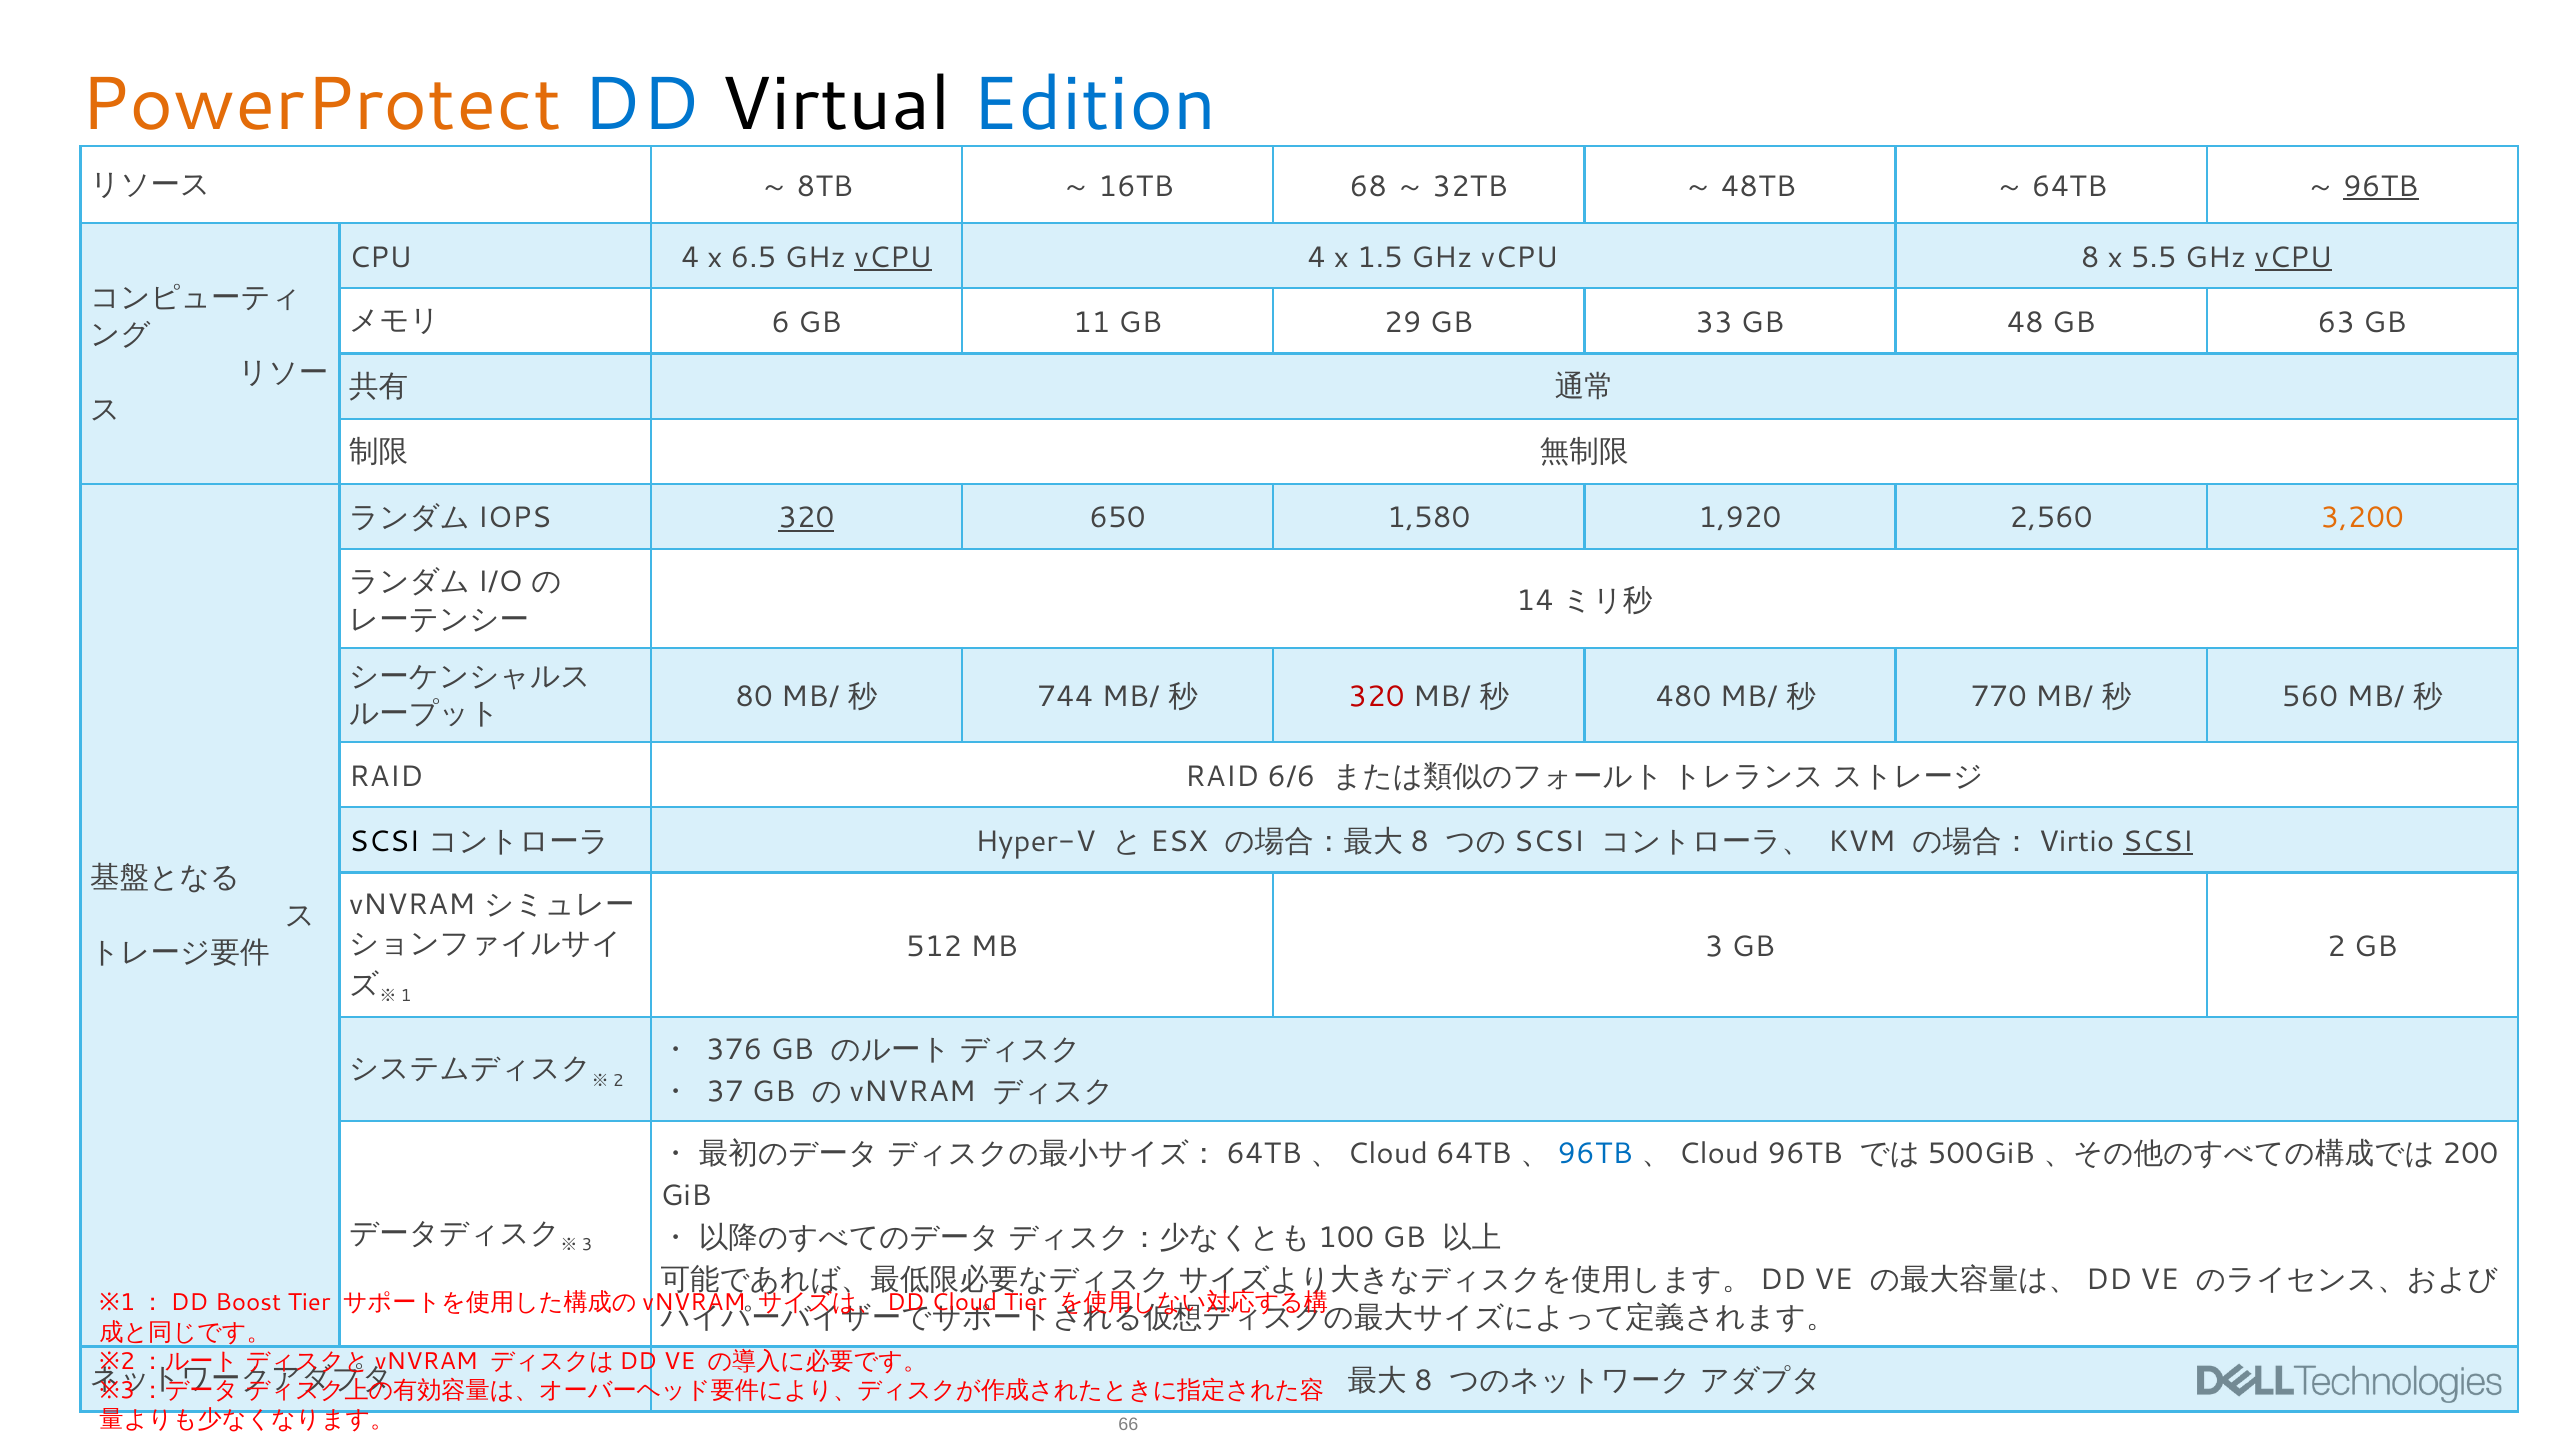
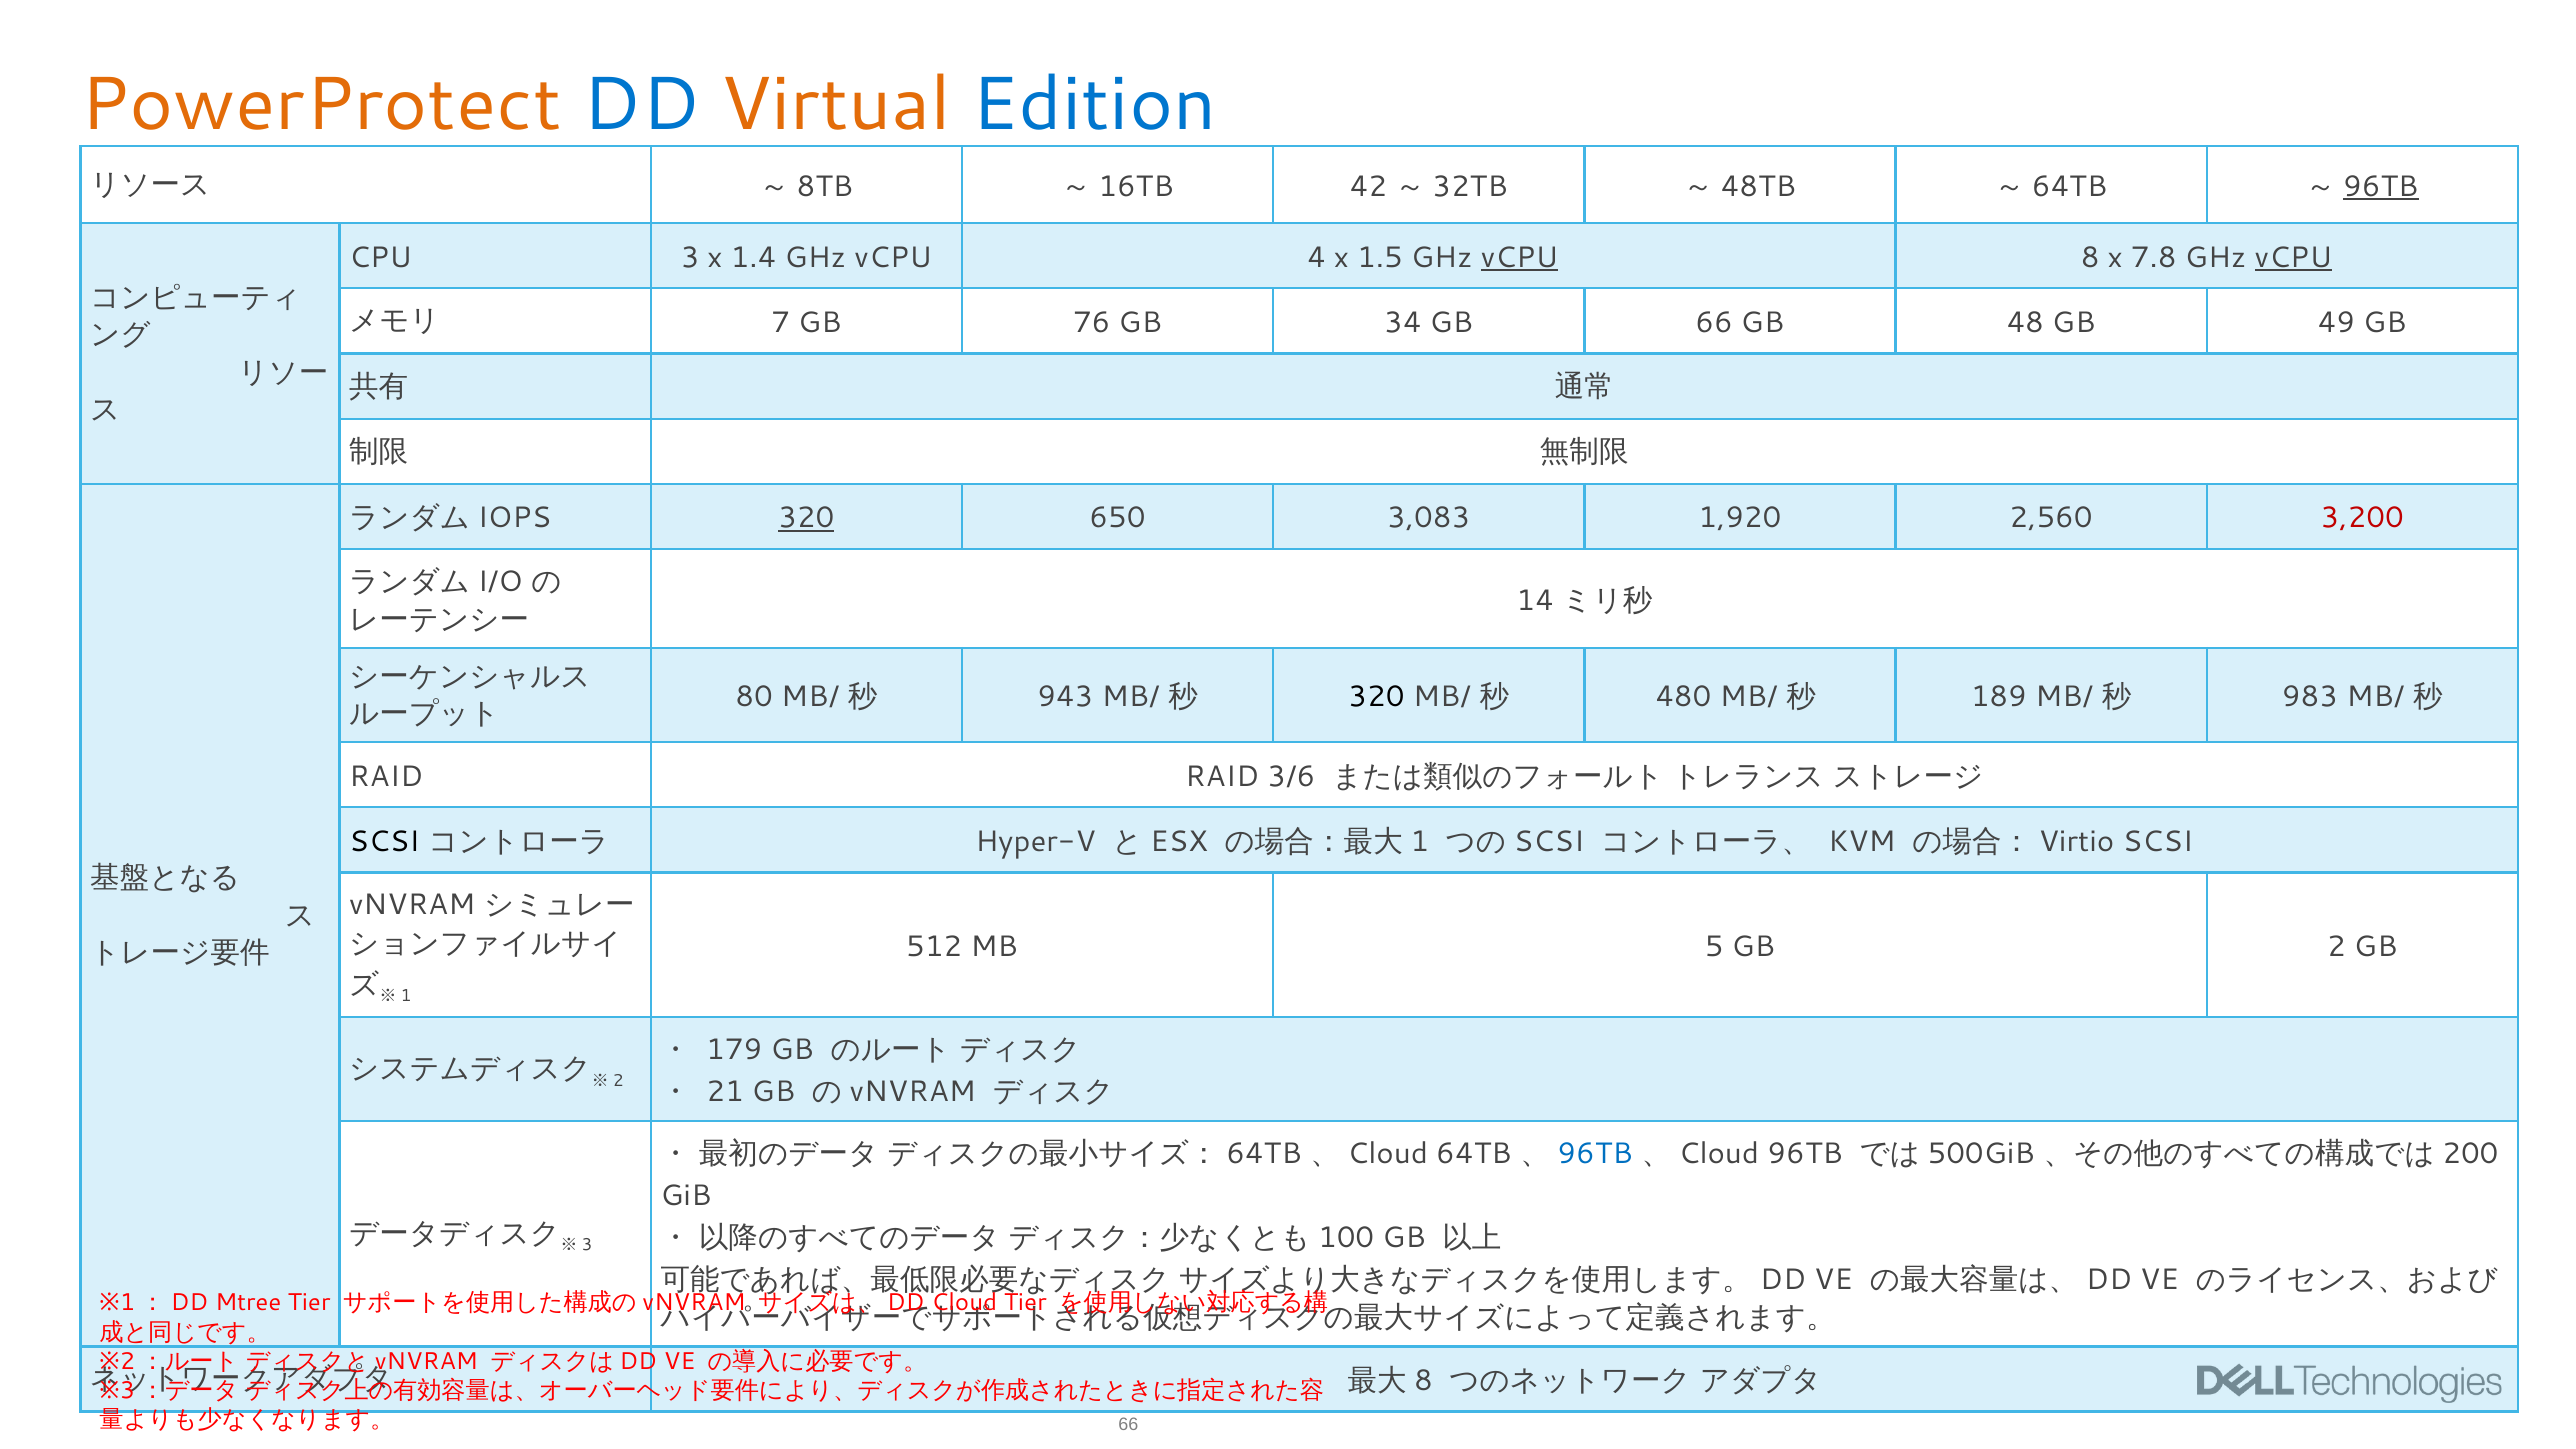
Virtual colour: black -> orange (836, 105)
68: 68 -> 42 (1368, 186)
CPU 4: 4 -> 3 (690, 257)
6.5: 6.5 -> 1.4 (753, 257)
vCPU underline: present -> none (893, 257)
vCPU underline: none -> present (1520, 257)
5.5: 5.5 -> 7.8 (2154, 257)
6: 6 -> 7 (781, 323)
11: 11 -> 76 (1092, 323)
29: 29 -> 34 (1403, 323)
GB 33: 33 -> 66 (1714, 323)
63: 63 -> 49 (2336, 323)
1,580: 1,580 -> 3,083 (1429, 518)
3,200 colour: orange -> red (2362, 518)
744: 744 -> 943 (1065, 697)
320 colour: red -> black (1376, 697)
770: 770 -> 189 (1999, 697)
560: 560 -> 983 (2310, 697)
6/6: 6/6 -> 3/6 (1291, 776)
8: 8 -> 1 (1420, 842)
SCSI underline: present -> none (2158, 842)
3: 3 -> 5 (1714, 946)
376: 376 -> 179 (734, 1049)
37: 37 -> 21 (725, 1092)
Boost: Boost -> Mtree (248, 1303)
